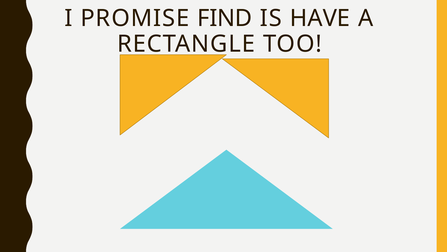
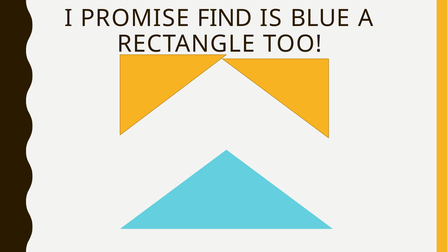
HAVE: HAVE -> BLUE (320, 18)
